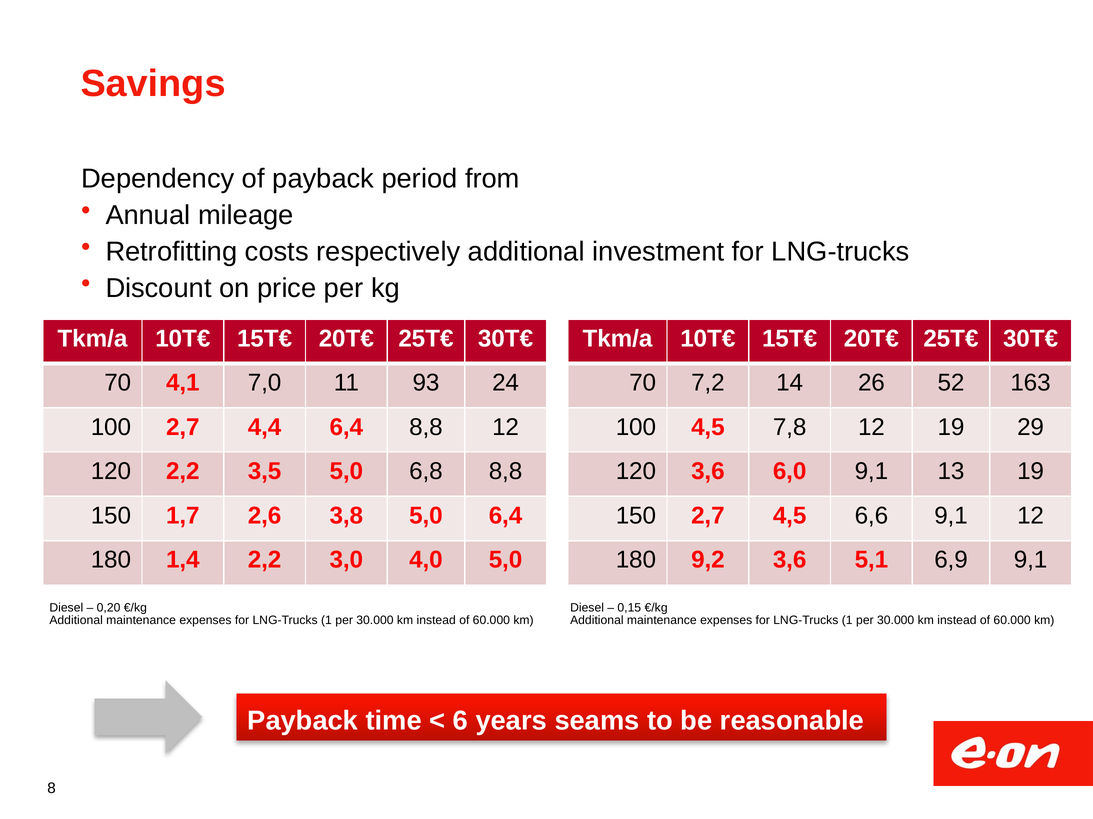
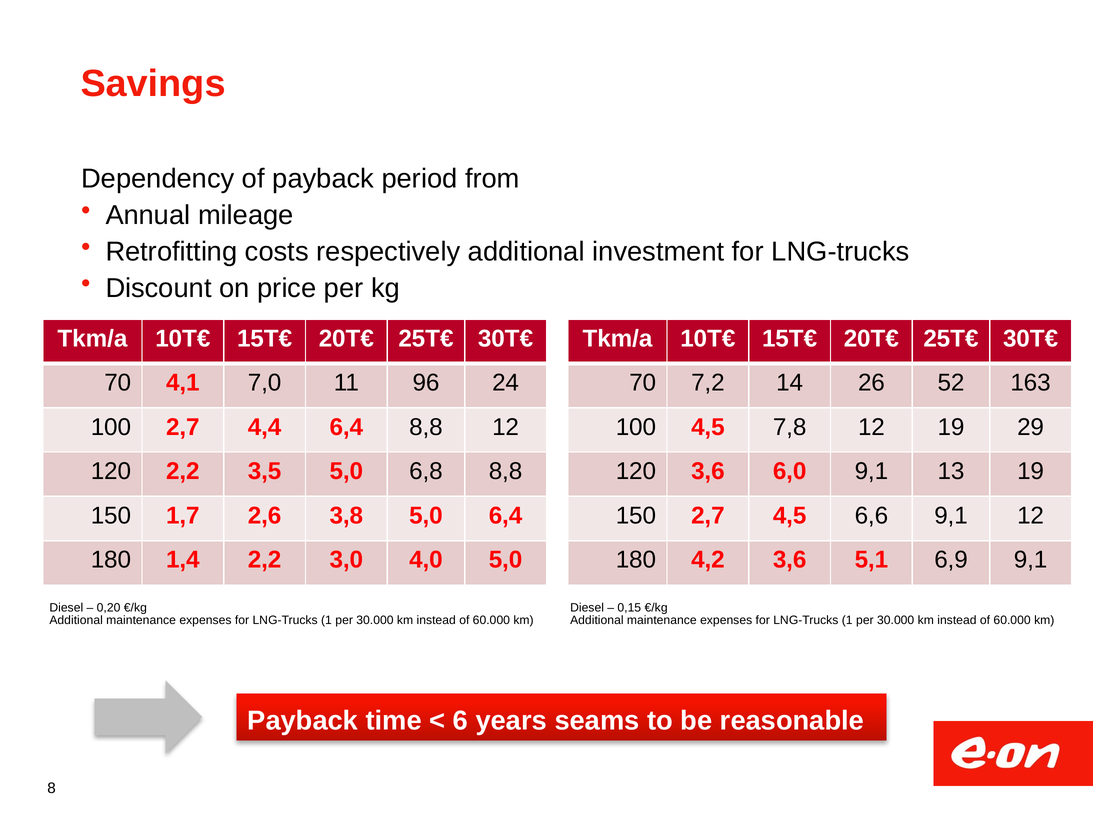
93: 93 -> 96 (426, 383)
9,2: 9,2 -> 4,2 (708, 560)
